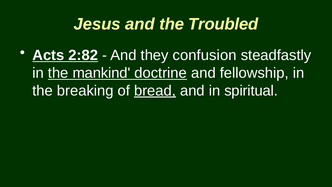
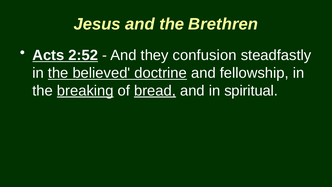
Troubled: Troubled -> Brethren (223, 24)
2:82: 2:82 -> 2:52 (83, 55)
mankind: mankind -> believed (101, 73)
breaking underline: none -> present (85, 91)
